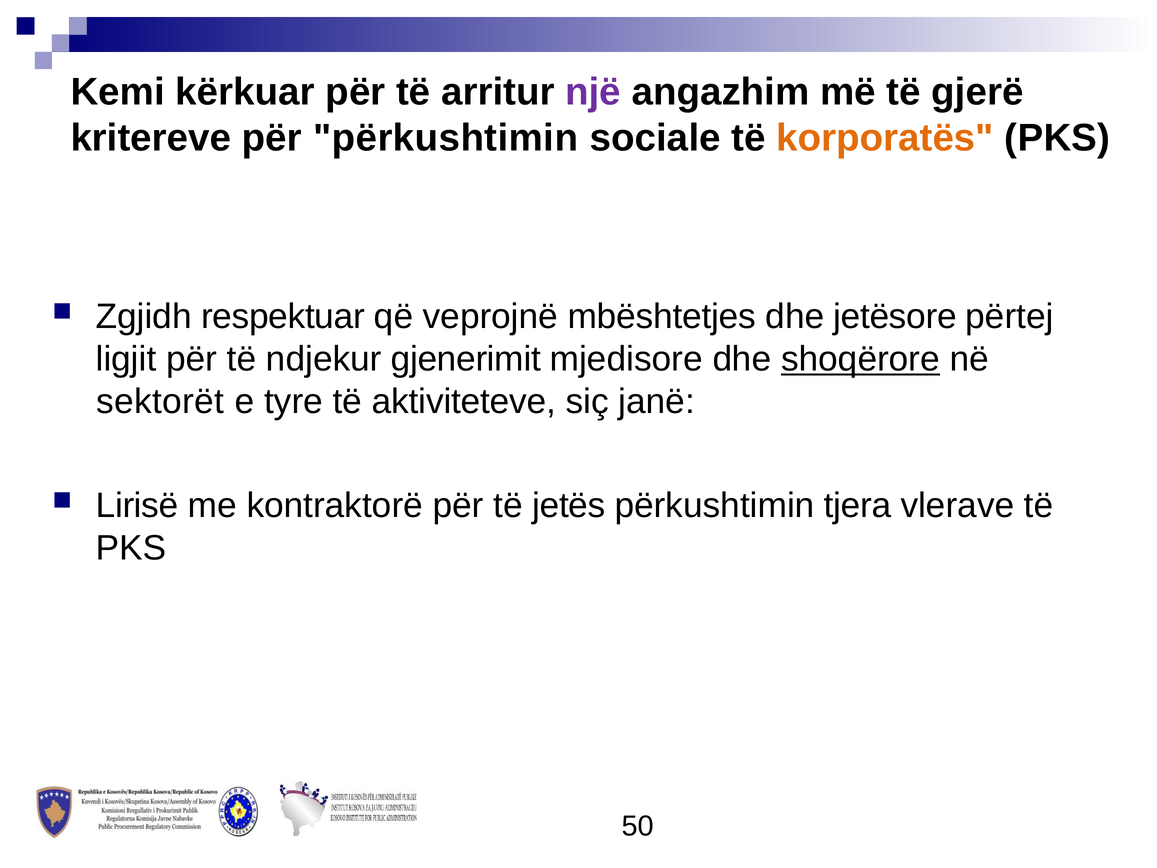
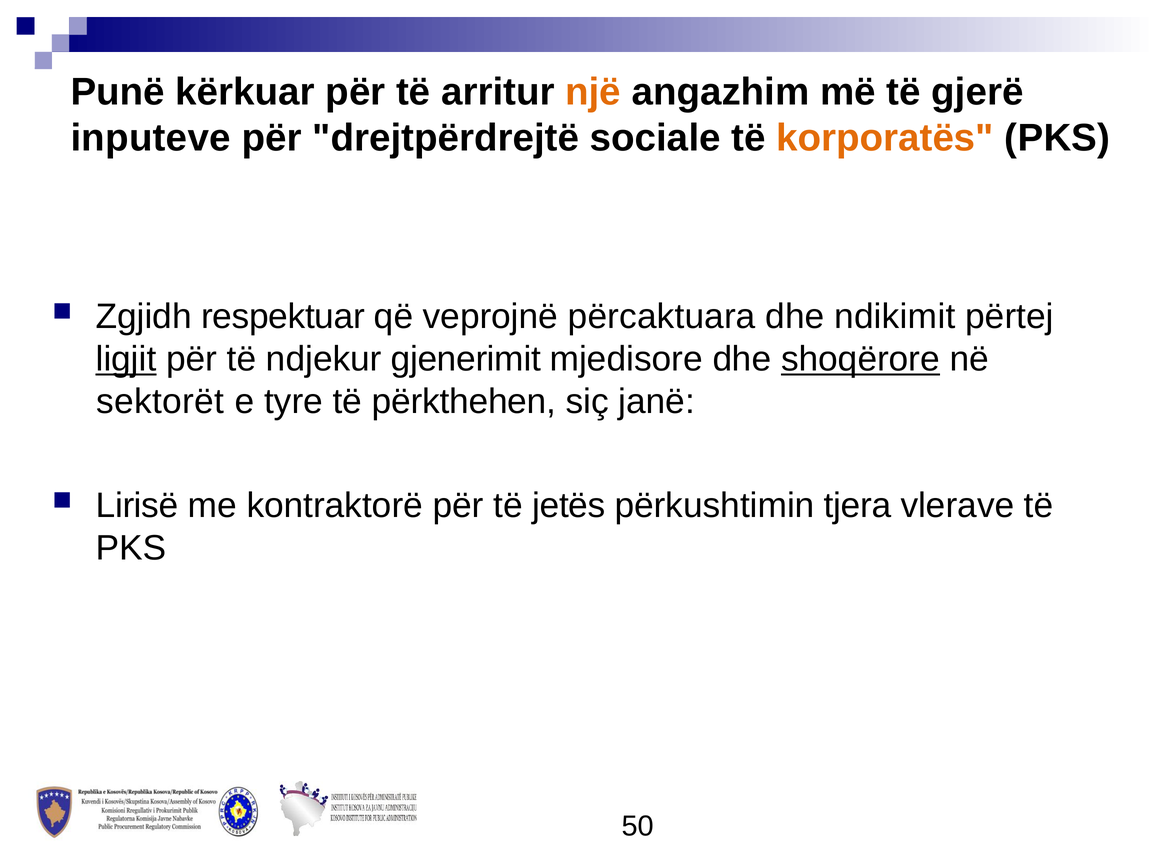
Kemi: Kemi -> Punë (118, 92)
një colour: purple -> orange (593, 92)
kritereve: kritereve -> inputeve (151, 138)
për përkushtimin: përkushtimin -> drejtpërdrejtë (446, 138)
mbështetjes: mbështetjes -> përcaktuara (662, 317)
jetësore: jetësore -> ndikimit (895, 317)
ligjit underline: none -> present (126, 359)
aktiviteteve: aktiviteteve -> përkthehen (464, 402)
